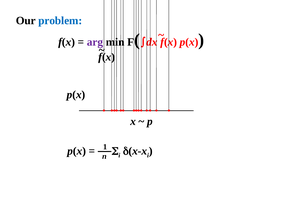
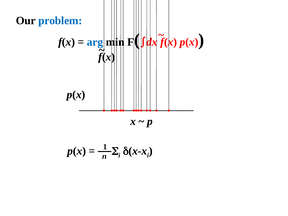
arg colour: purple -> blue (95, 42)
